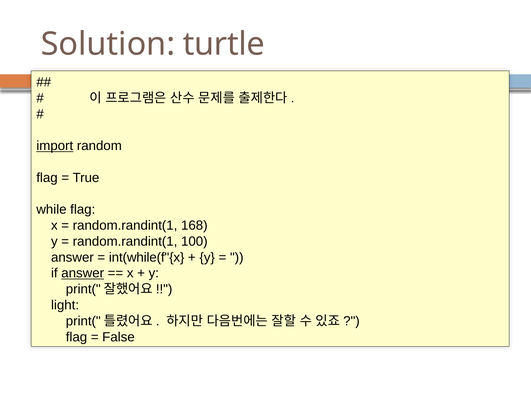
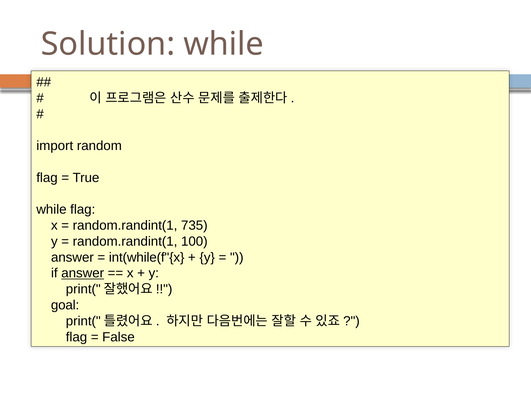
Solution turtle: turtle -> while (224, 44)
import underline: present -> none (55, 146)
168: 168 -> 735 (194, 226)
light: light -> goal (65, 305)
